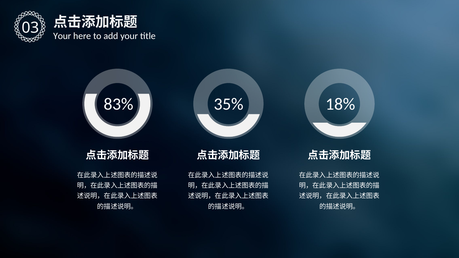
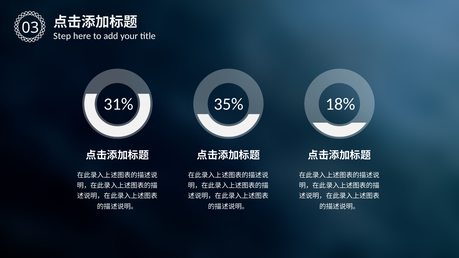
Your: Your -> Step (62, 36)
83%: 83% -> 31% (118, 104)
